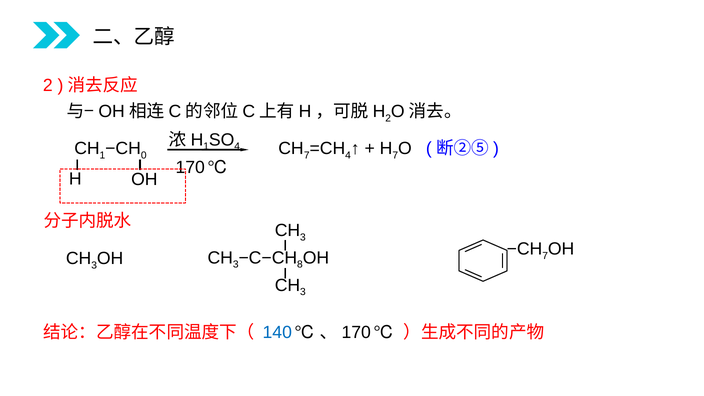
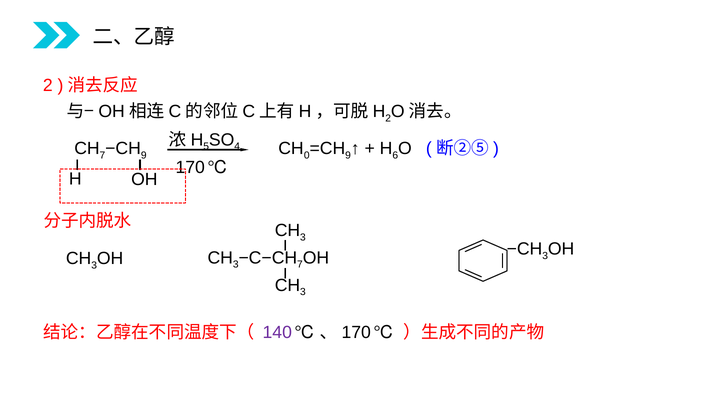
1: 1 -> 5 (206, 147)
1: 1 -> 7 (102, 155)
0: 0 -> 9 (144, 155)
7: 7 -> 0 (307, 155)
4: 4 -> 9 (348, 155)
H 7: 7 -> 6 (395, 155)
7: 7 -> 3 (545, 256)
8: 8 -> 7 (300, 265)
140 colour: blue -> purple (277, 332)
